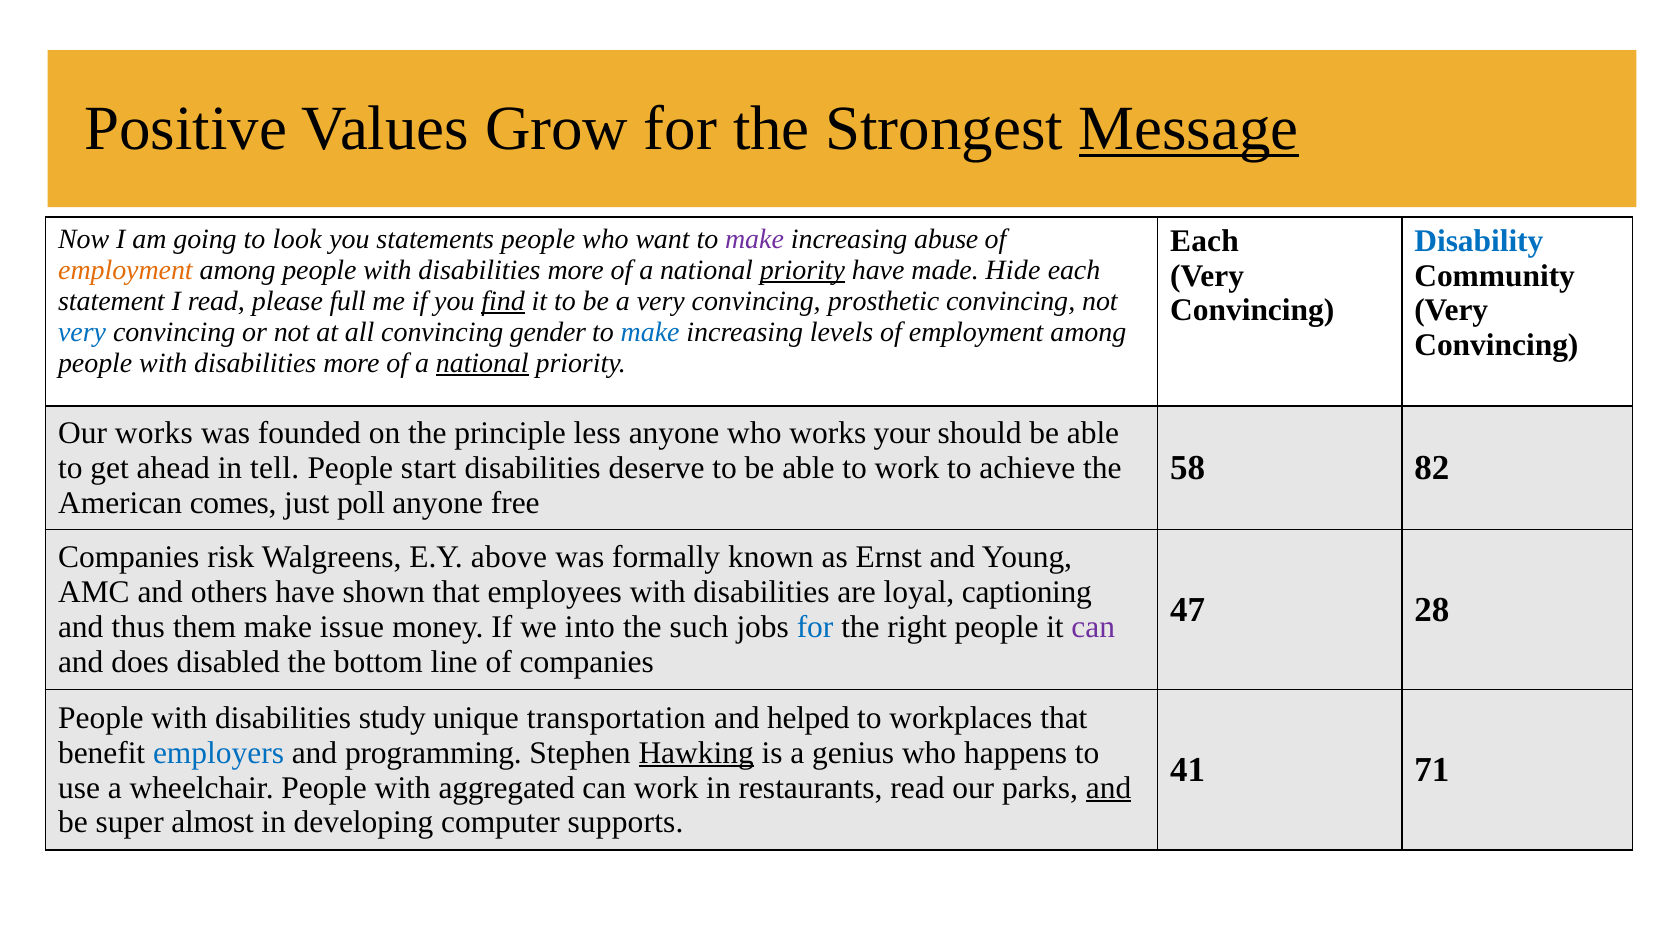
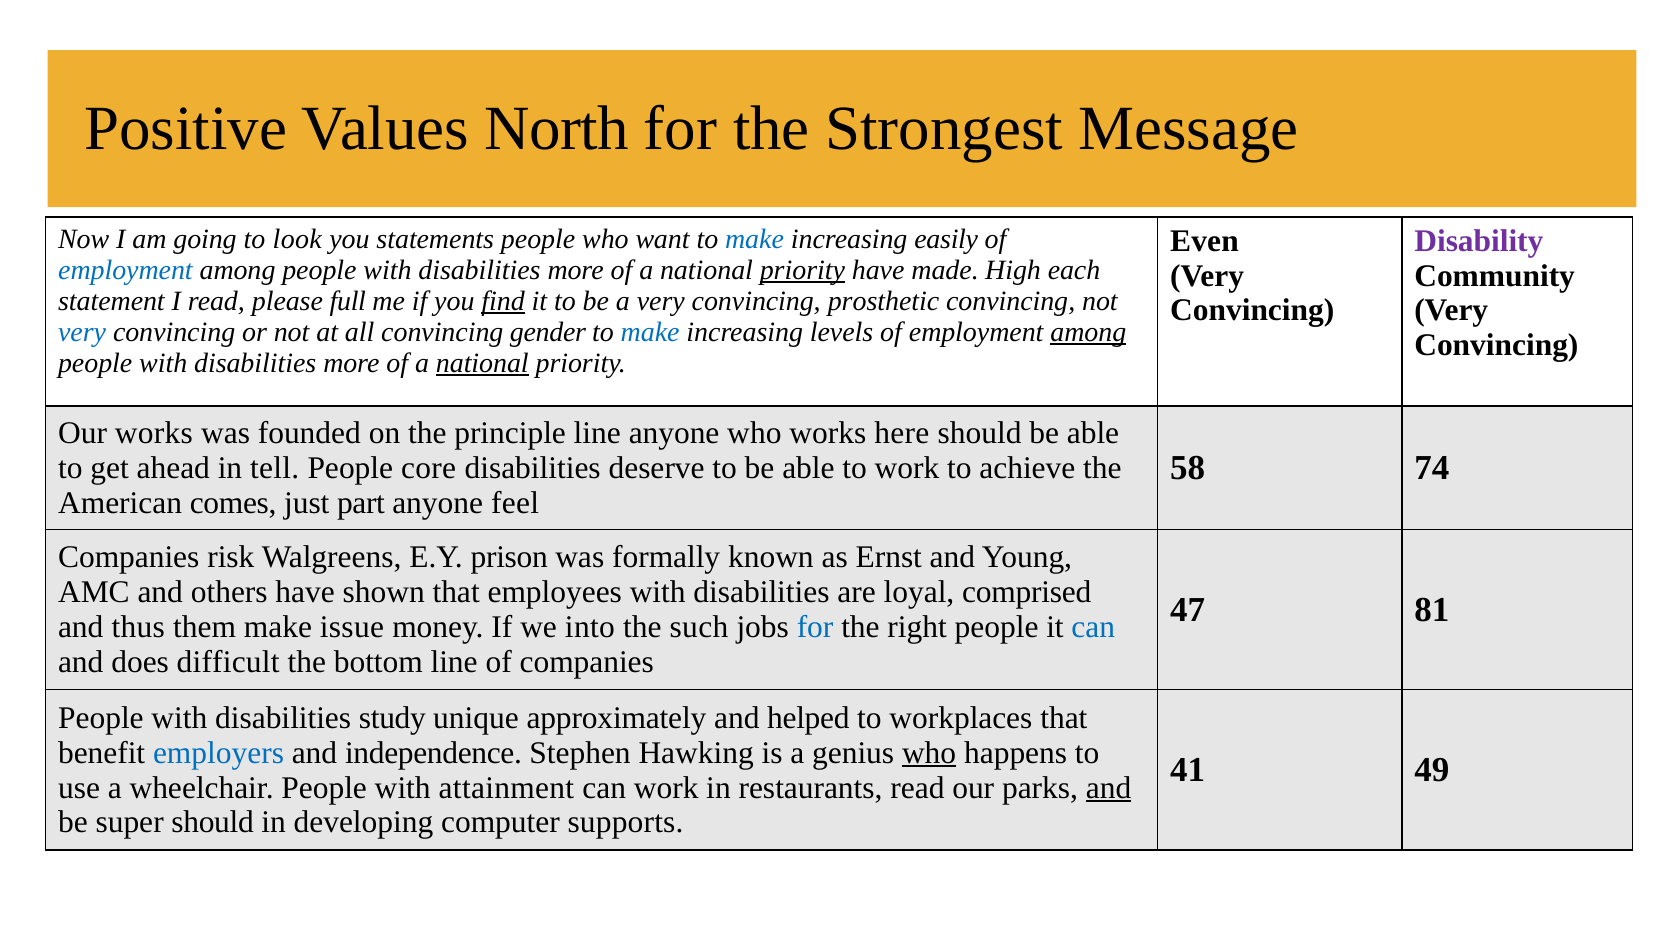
Grow: Grow -> North (557, 128)
Message underline: present -> none (1189, 128)
make colour: purple -> blue (755, 239)
abuse: abuse -> easily (946, 239)
Each: Each -> Even (1205, 241)
Disability colour: blue -> purple (1479, 241)
employment colour: orange -> blue (125, 270)
Hide: Hide -> High (1013, 270)
among underline: none -> present (1088, 332)
principle less: less -> line (597, 433)
your: your -> here (902, 433)
82: 82 -> 74 (1432, 468)
start: start -> core (429, 468)
poll: poll -> part (361, 503)
free: free -> feel (515, 503)
above: above -> prison (509, 558)
captioning: captioning -> comprised (1027, 592)
28: 28 -> 81 (1432, 610)
can colour: purple -> blue (1093, 627)
disabled: disabled -> difficult (228, 662)
transportation: transportation -> approximately (616, 718)
programming: programming -> independence (434, 753)
Hawking underline: present -> none (696, 753)
who underline: none -> present (929, 753)
71: 71 -> 49 (1432, 770)
aggregated: aggregated -> attainment (506, 788)
super almost: almost -> should (213, 822)
